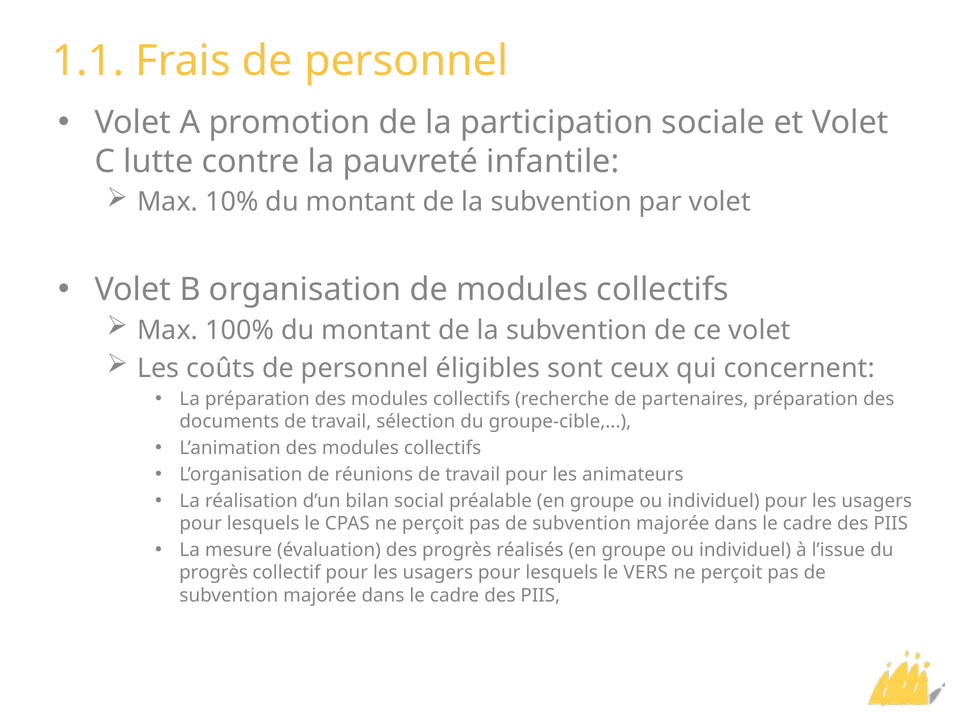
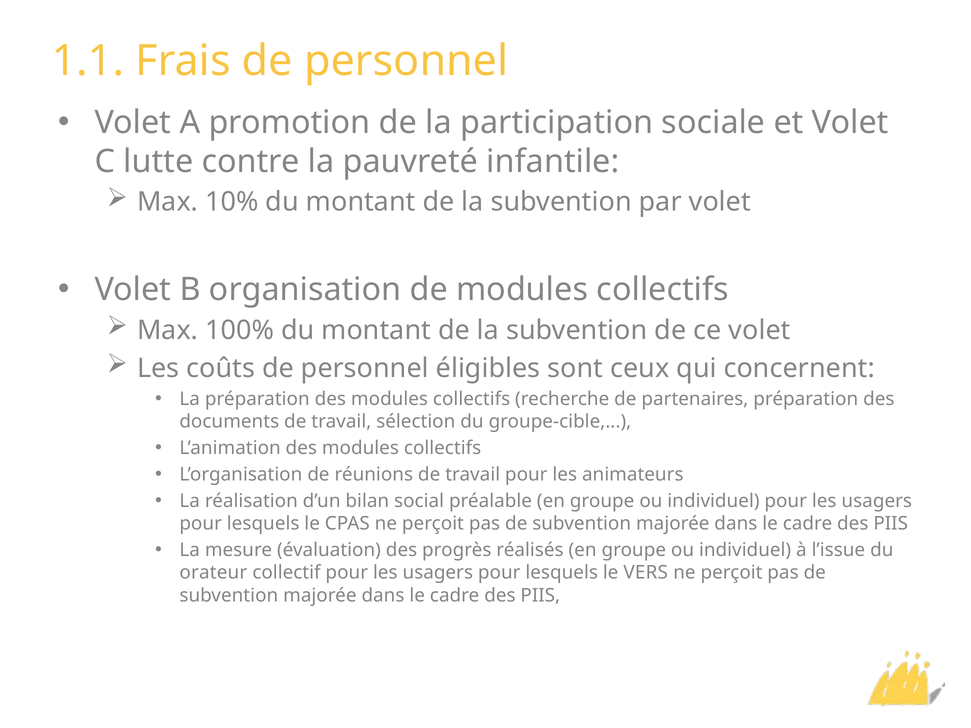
progrès: progrès -> orateur (213, 573)
